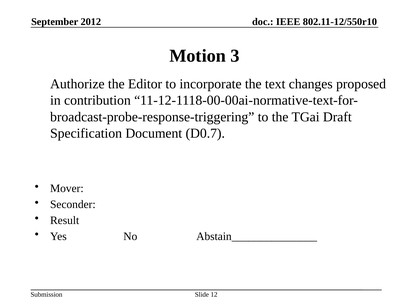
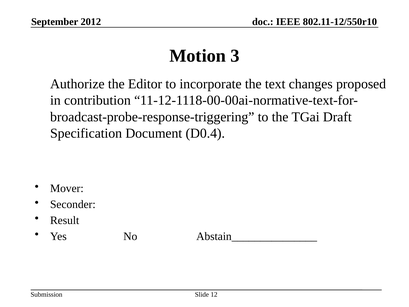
D0.7: D0.7 -> D0.4 (205, 133)
